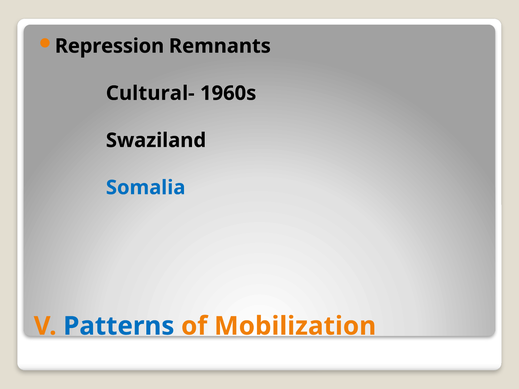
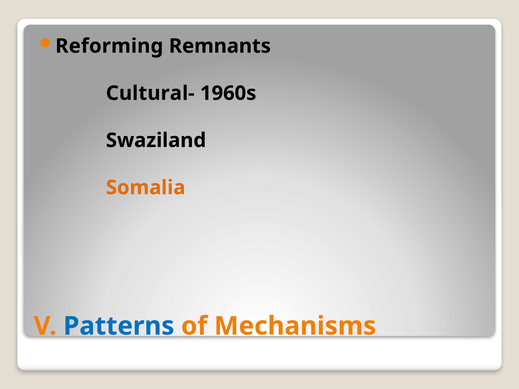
Repression: Repression -> Reforming (109, 46)
Somalia colour: blue -> orange (146, 188)
Mobilization: Mobilization -> Mechanisms (295, 326)
